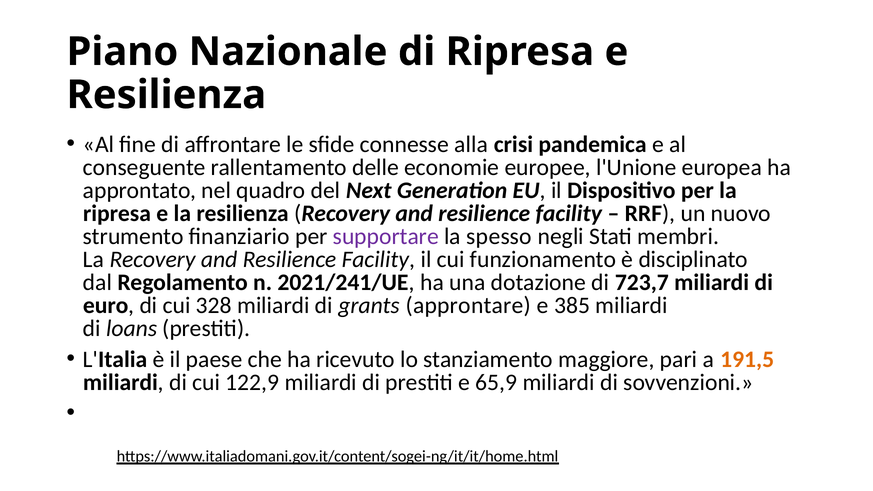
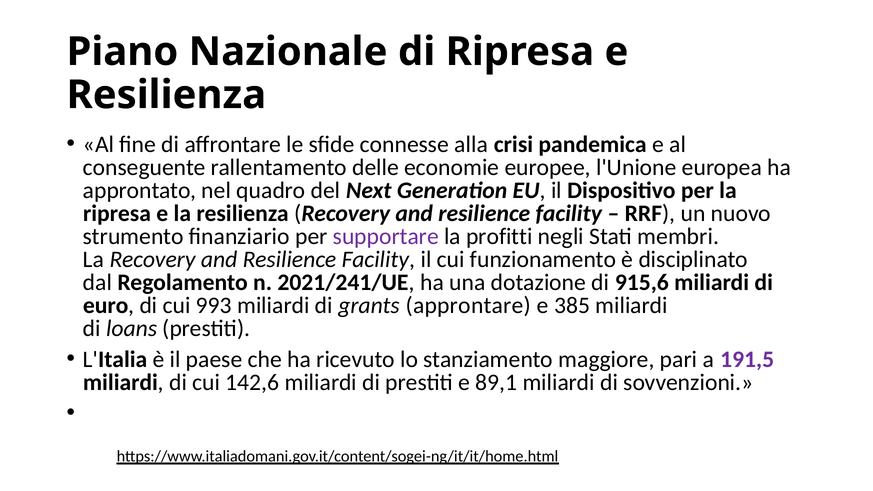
spesso: spesso -> profitti (499, 236)
723,7: 723,7 -> 915,6 (642, 282)
328: 328 -> 993 (214, 305)
191,5 colour: orange -> purple (747, 359)
122,9: 122,9 -> 142,6 (252, 382)
65,9: 65,9 -> 89,1 (496, 382)
